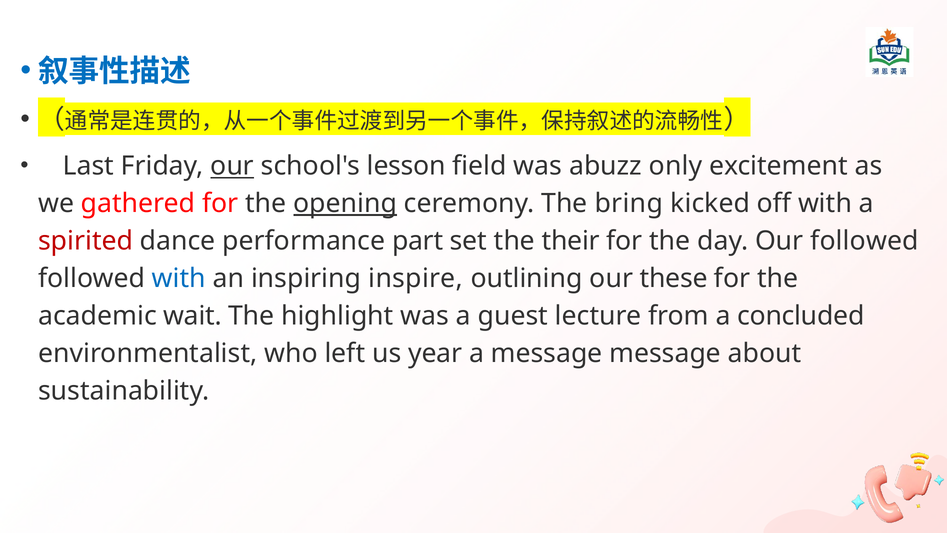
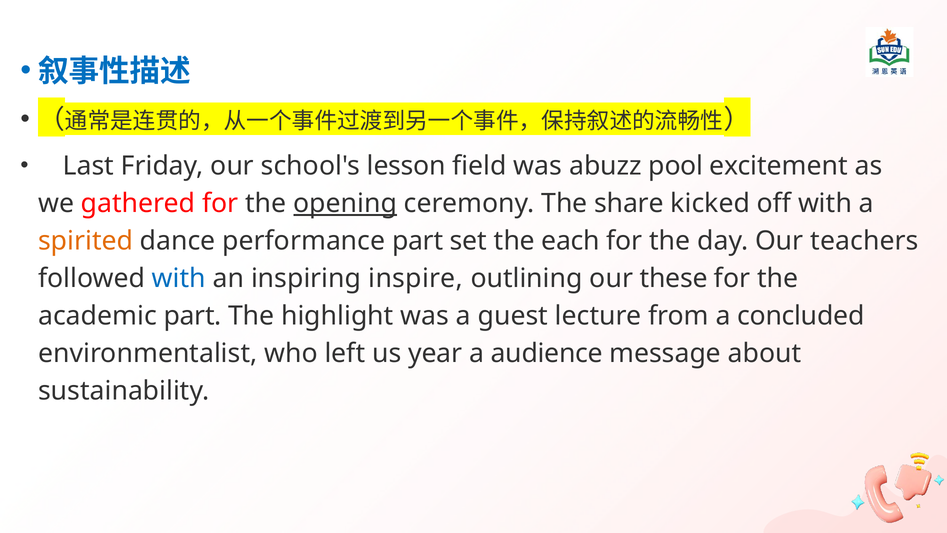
our underline: present -> none (232, 166)
only: only -> pool (676, 166)
bring: bring -> share (629, 203)
spirited colour: red -> orange (86, 241)
their: their -> each (571, 241)
Our followed: followed -> teachers (865, 241)
academic wait: wait -> part (193, 316)
a message: message -> audience (547, 353)
